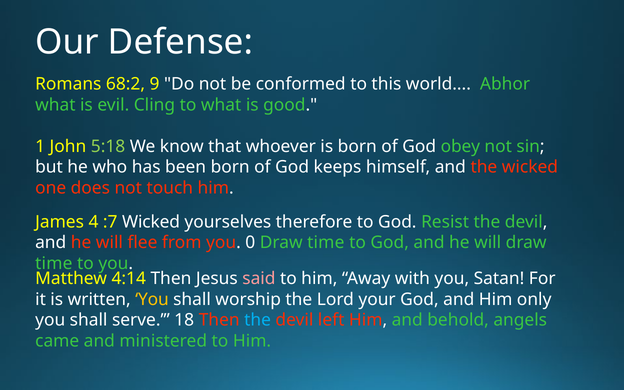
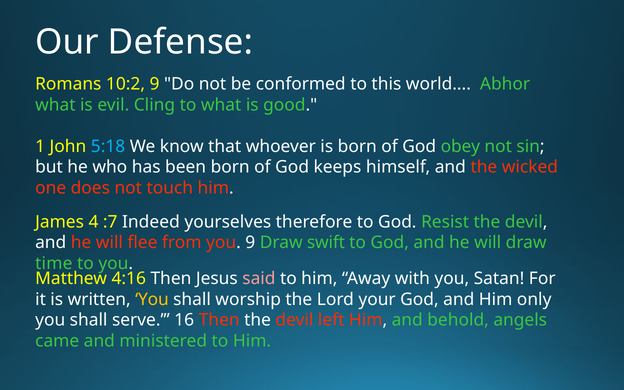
68:2: 68:2 -> 10:2 (126, 84)
5:18 colour: light green -> light blue (108, 146)
:7 Wicked: Wicked -> Indeed (151, 222)
you 0: 0 -> 9 (250, 243)
time: time -> swift (326, 243)
4:14: 4:14 -> 4:16 (129, 279)
18: 18 -> 16 (184, 320)
the colour: light blue -> white (258, 320)
